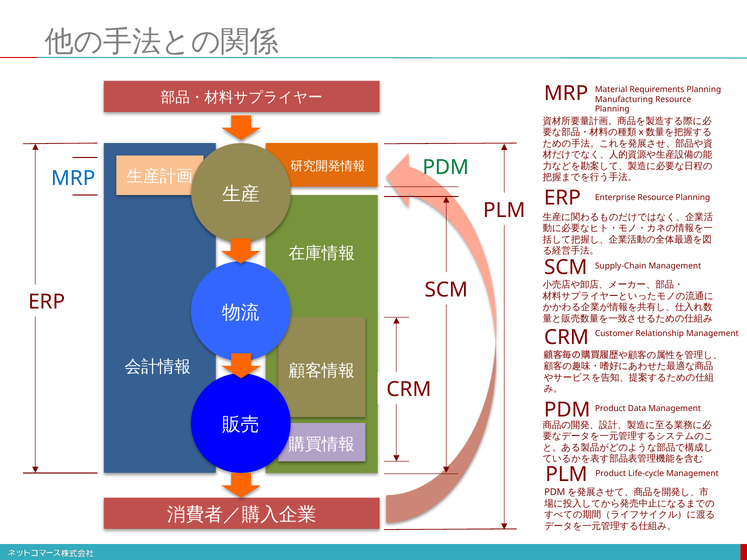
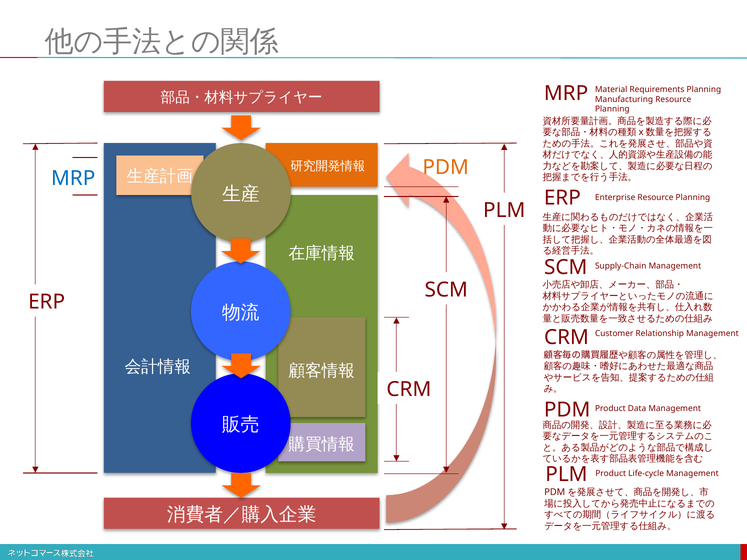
PDM colour: green -> orange (446, 167)
